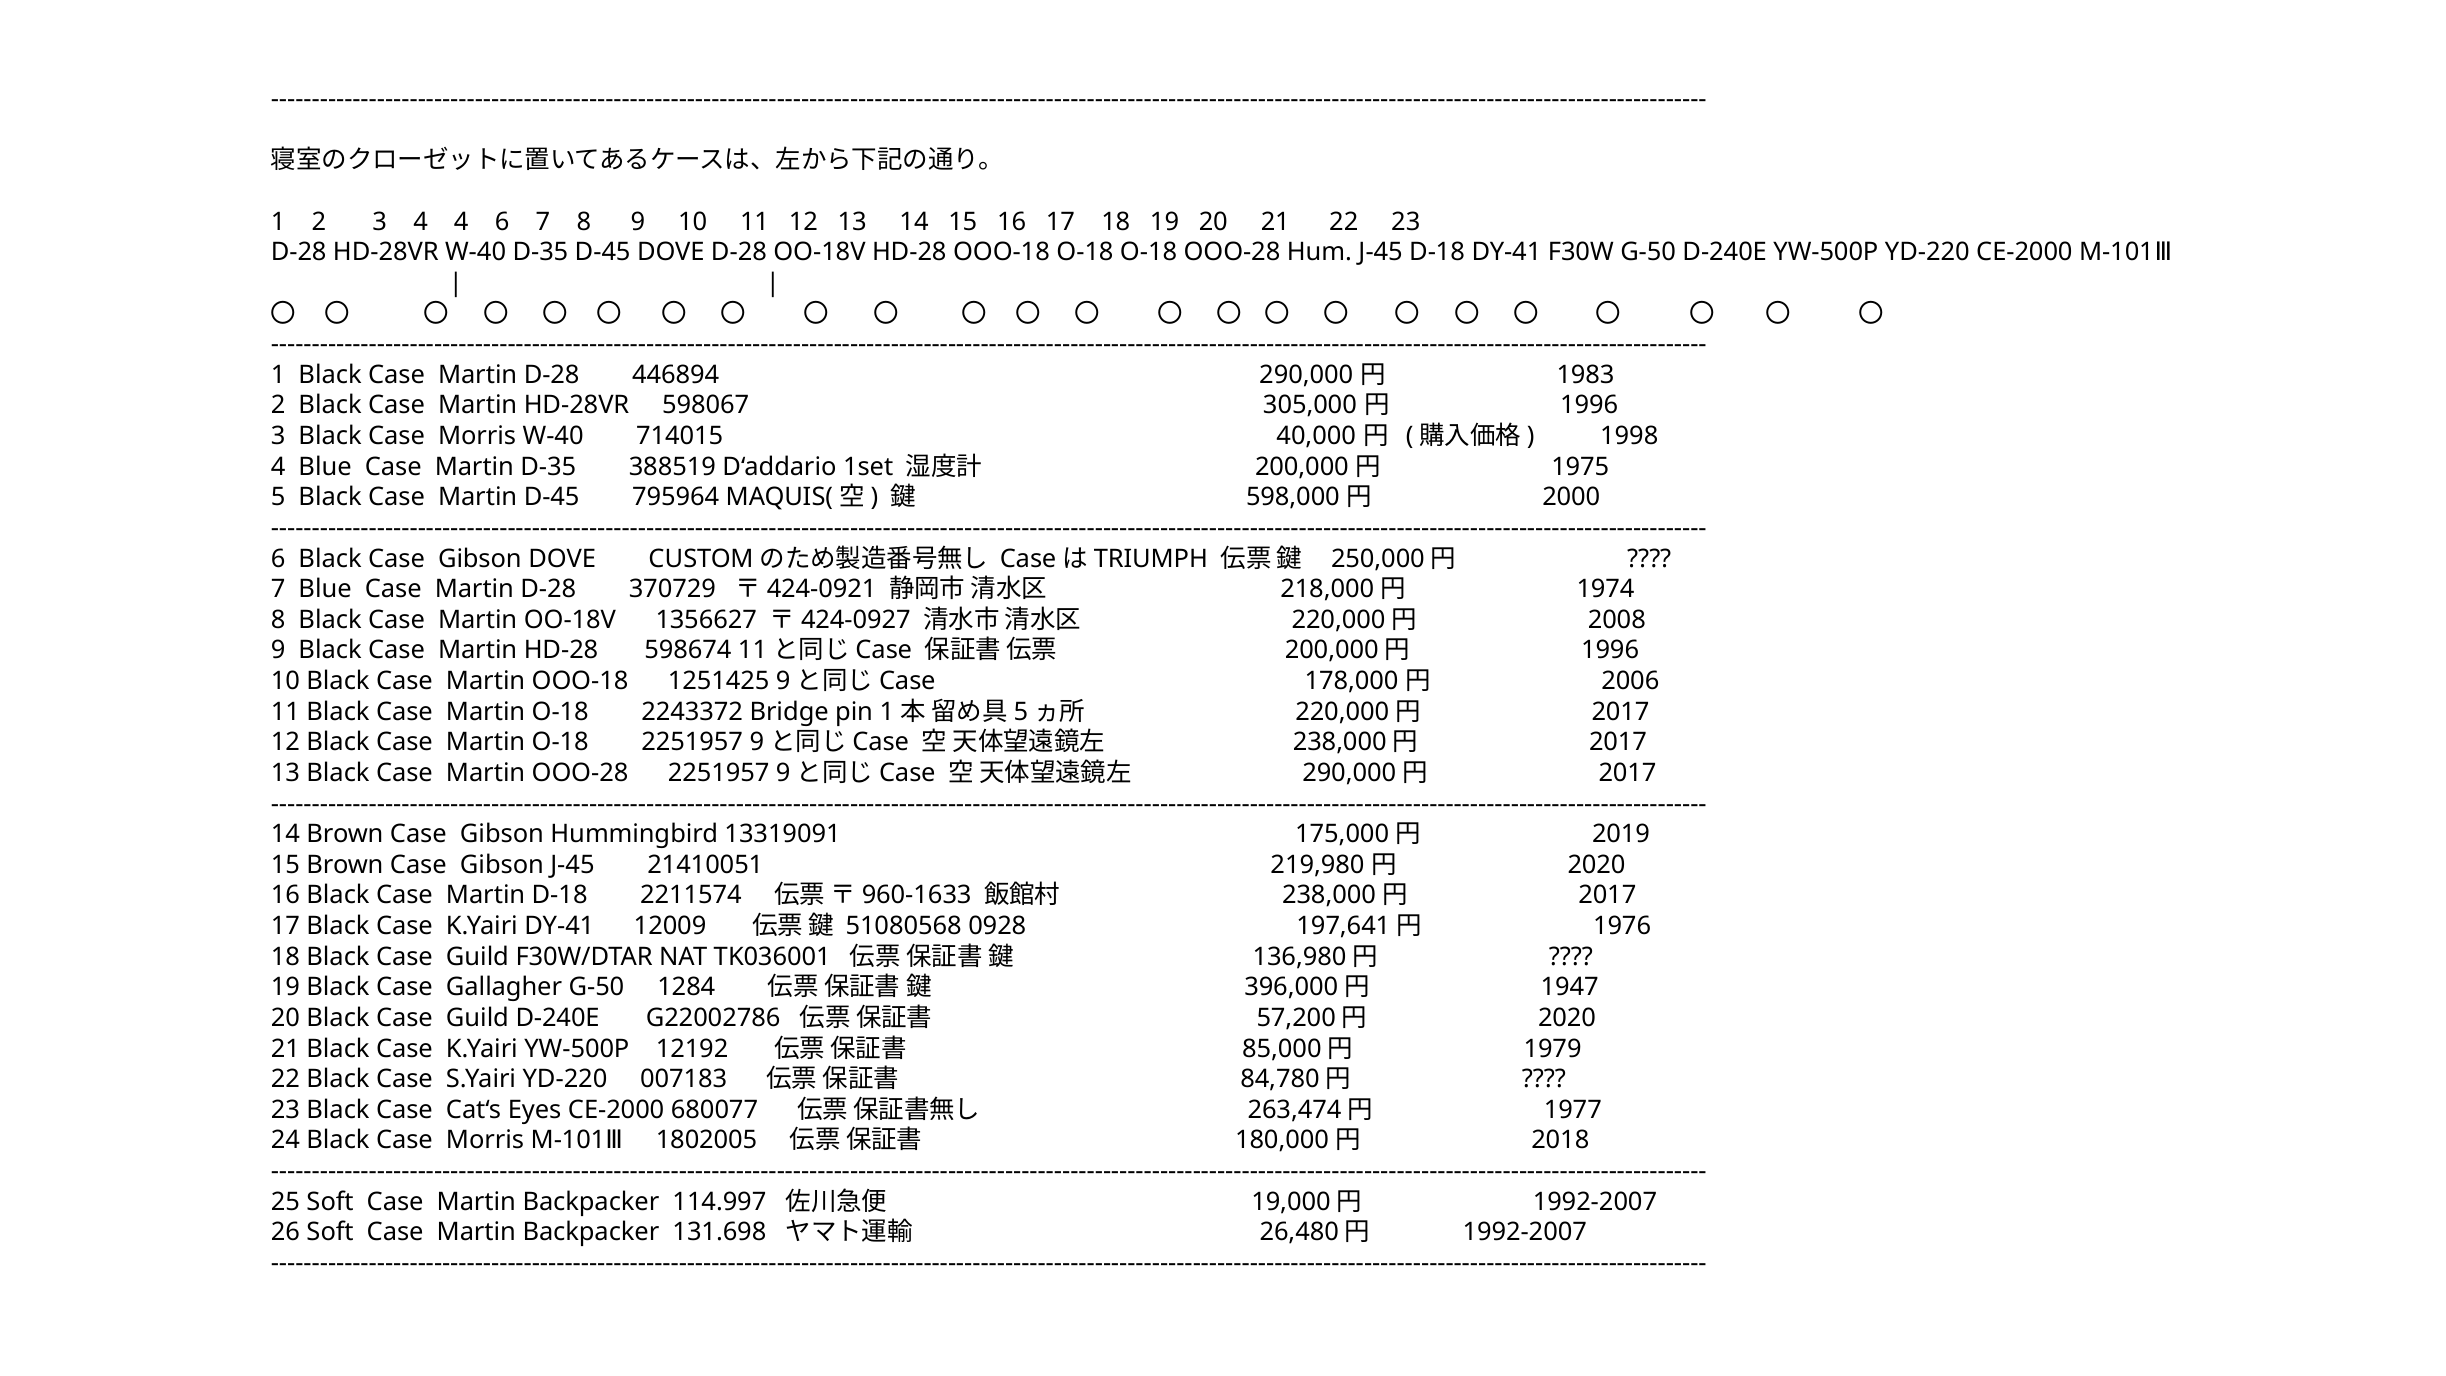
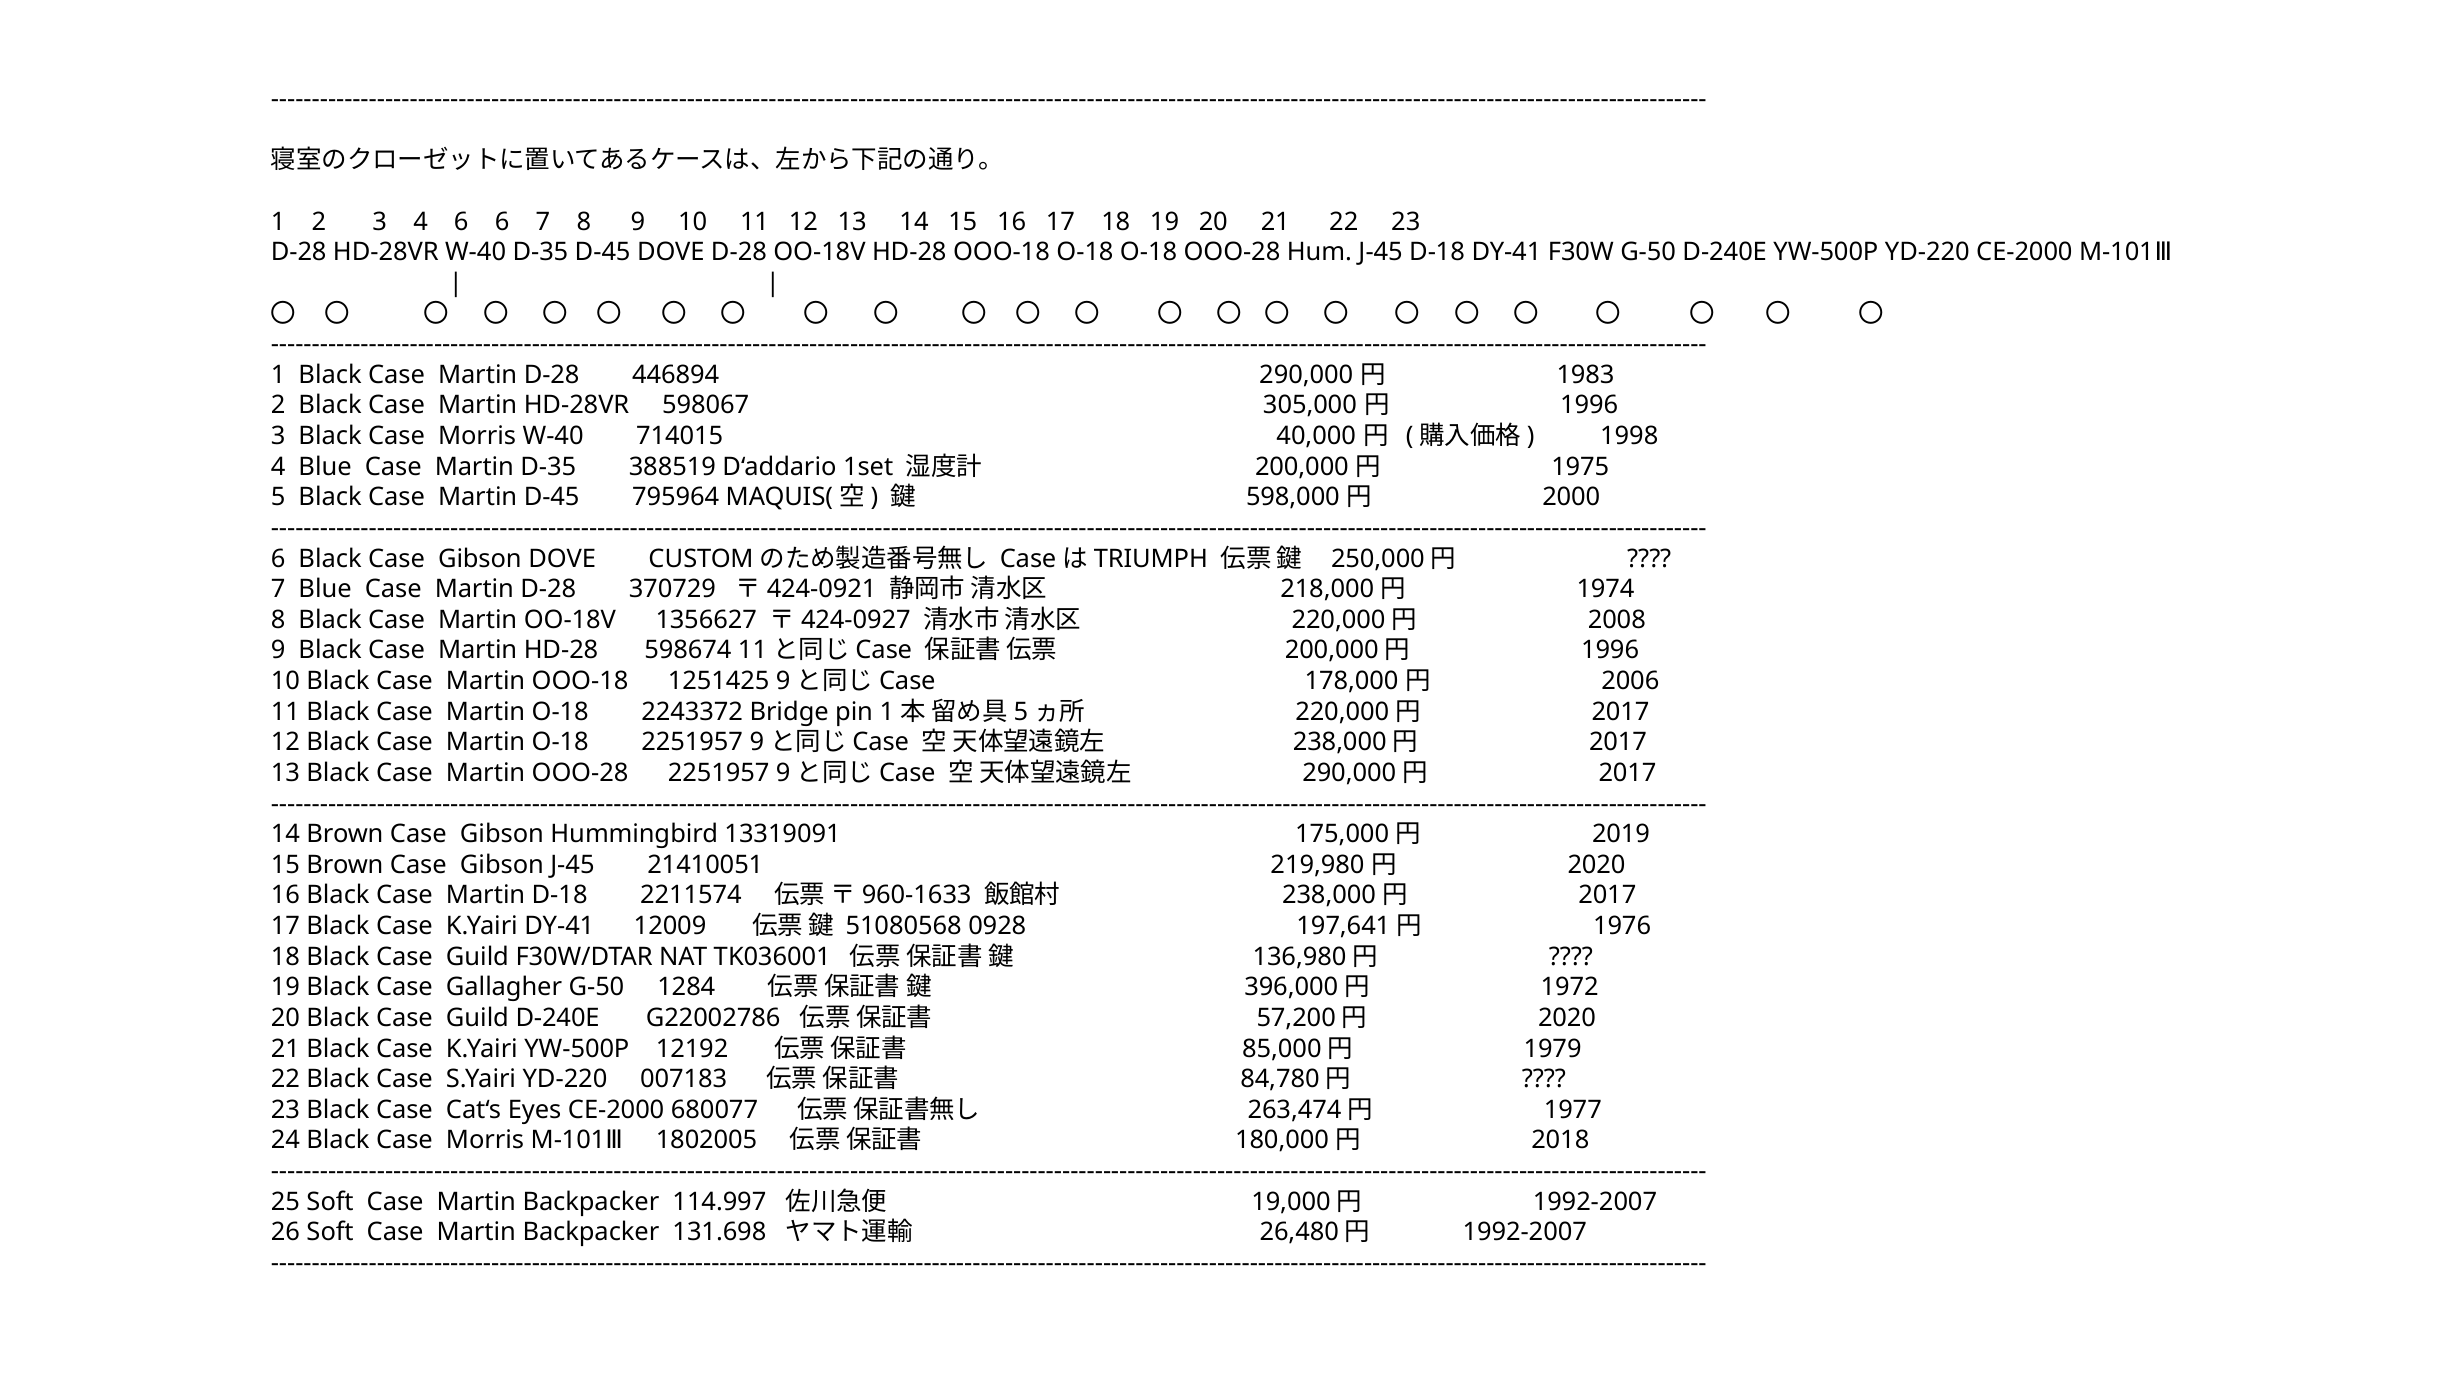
4 4: 4 -> 6 (461, 222)
1947: 1947 -> 1972 (1570, 987)
